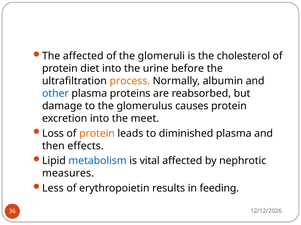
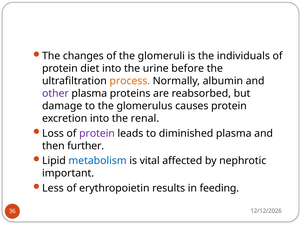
The affected: affected -> changes (83, 56)
cholesterol: cholesterol -> individuals (243, 56)
other colour: blue -> purple (55, 94)
meet: meet -> renal (145, 119)
protein colour: orange -> purple (97, 134)
effects: effects -> further (86, 146)
measures: measures -> important (68, 174)
